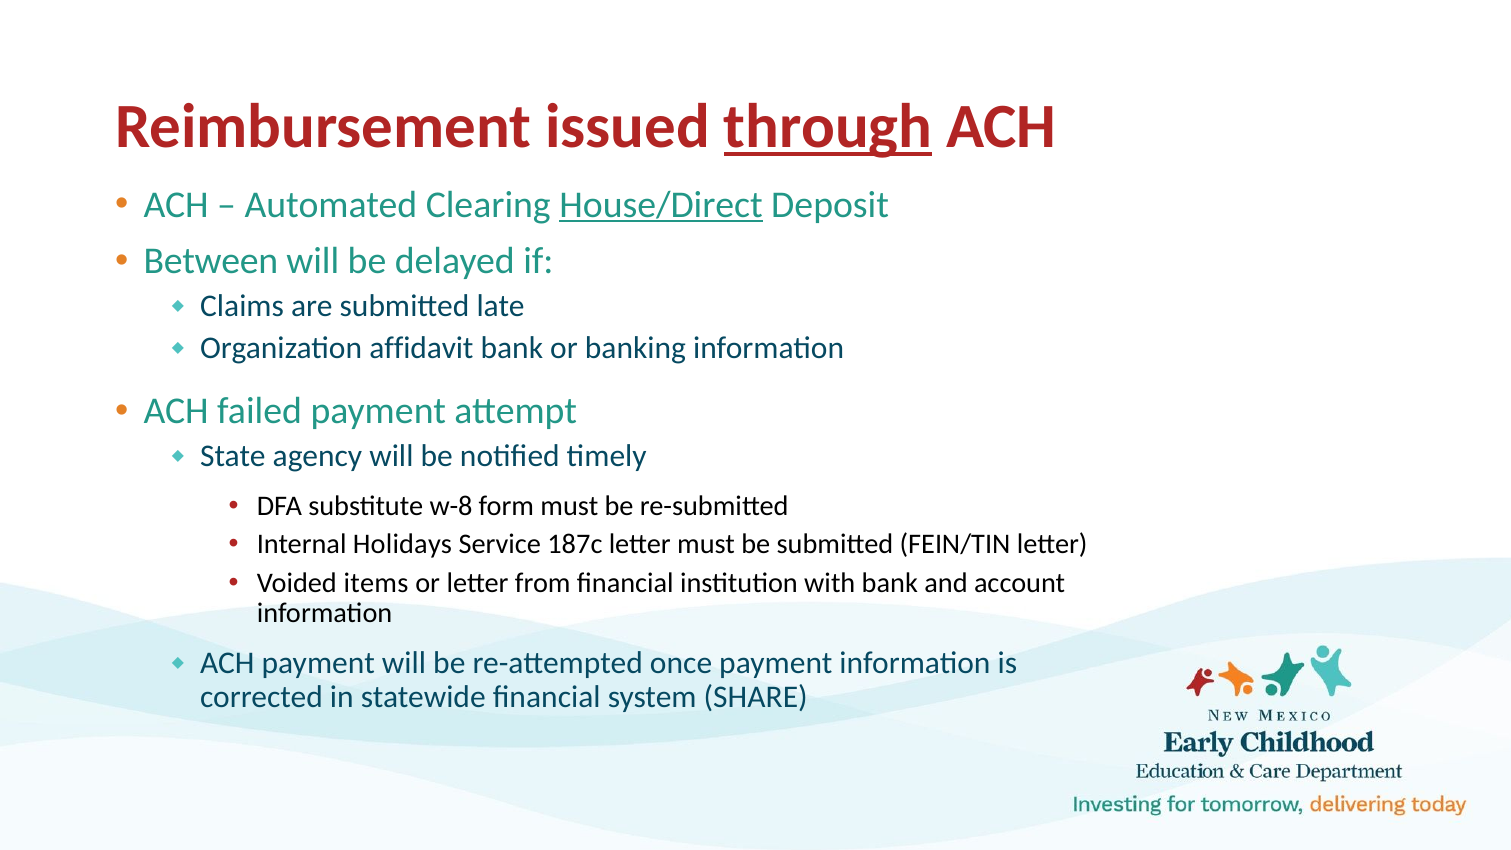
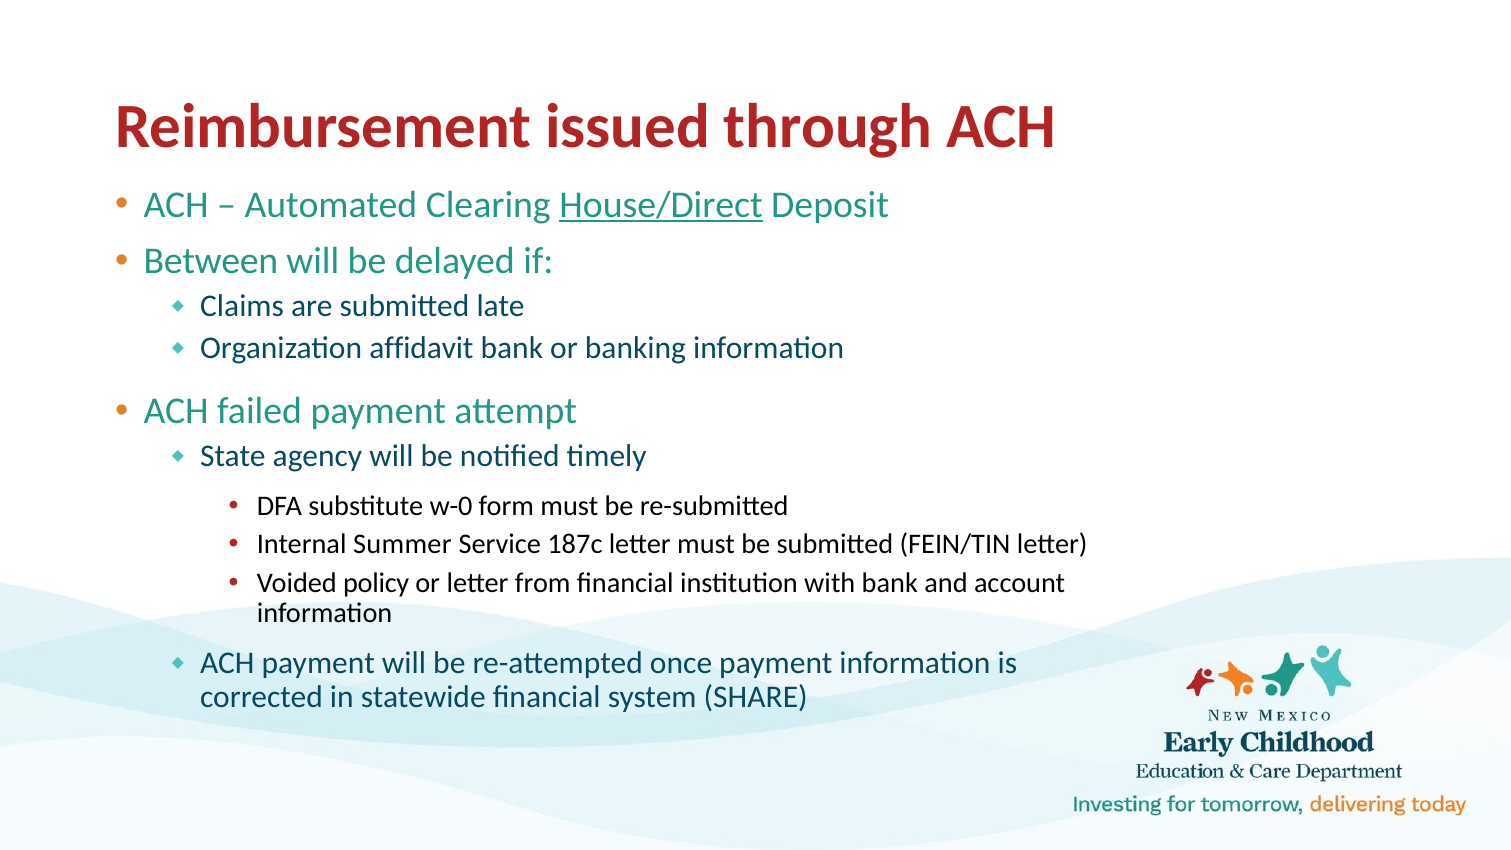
through underline: present -> none (828, 127)
w-8: w-8 -> w-0 (451, 506)
Holidays: Holidays -> Summer (402, 544)
items: items -> policy (376, 583)
